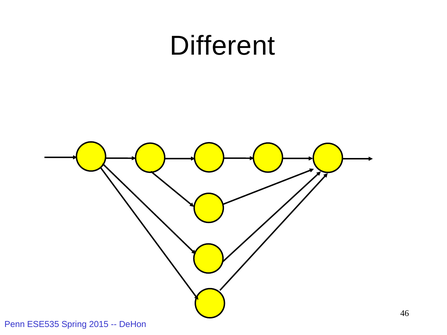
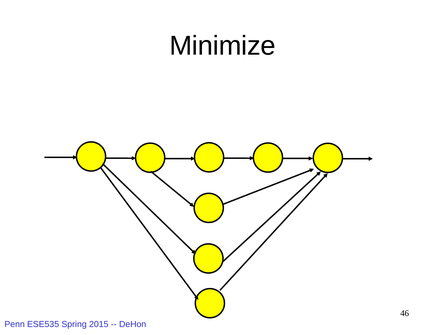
Different: Different -> Minimize (223, 46)
